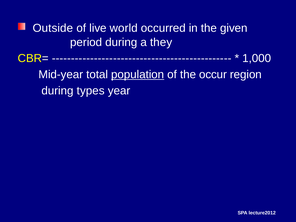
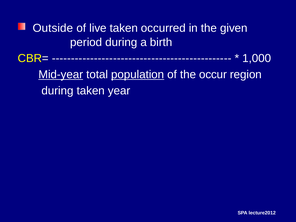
live world: world -> taken (124, 28)
they: they -> birth (161, 42)
Mid-year underline: none -> present (61, 75)
during types: types -> taken (91, 91)
